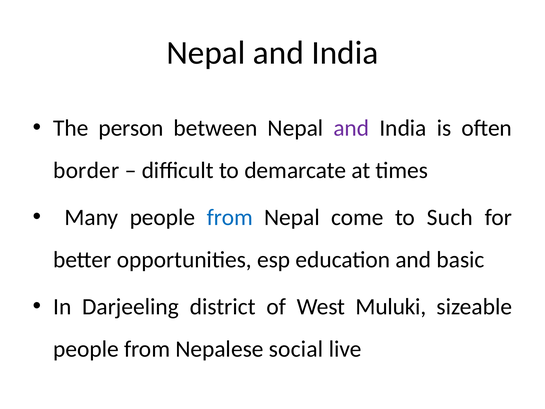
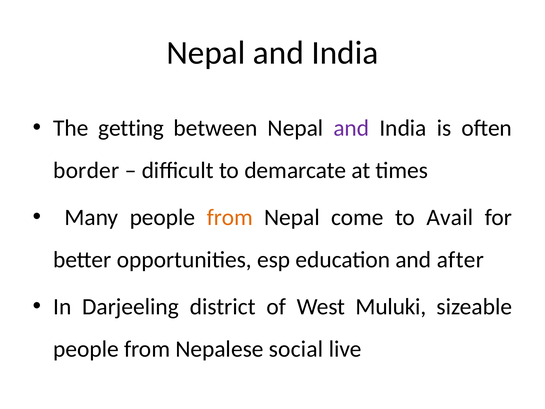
person: person -> getting (131, 128)
from colour: blue -> orange (230, 217)
Such: Such -> Avail (450, 217)
basic: basic -> after (460, 259)
